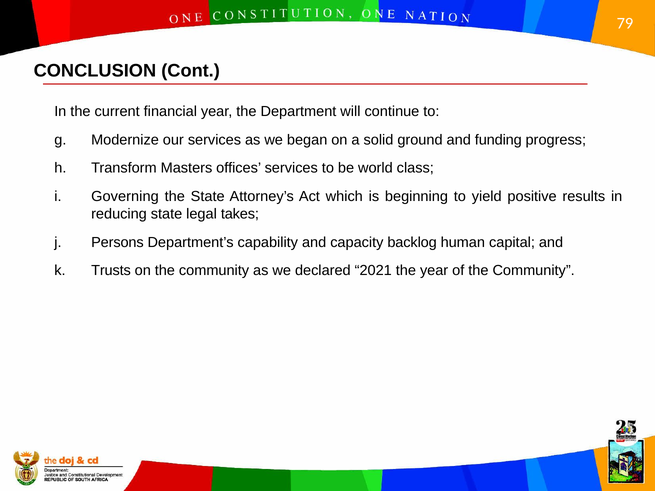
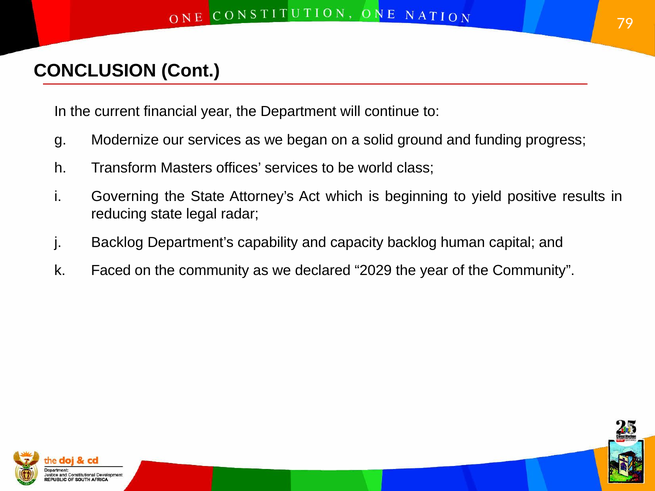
takes: takes -> radar (240, 214)
Persons: Persons -> Backlog (117, 242)
Trusts: Trusts -> Faced (111, 271)
2021: 2021 -> 2029 (373, 271)
